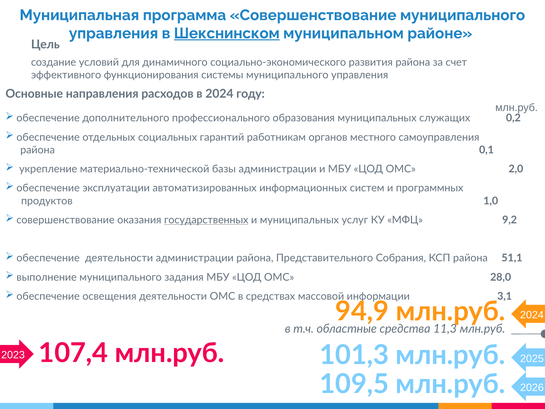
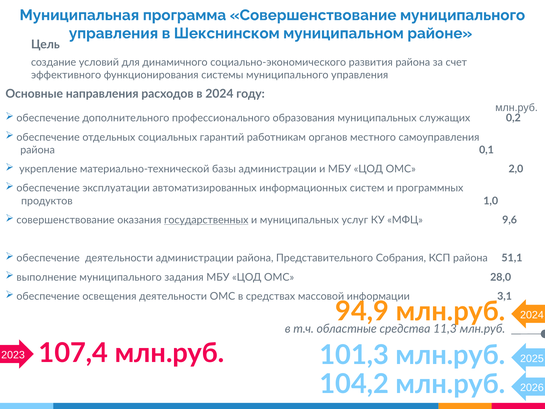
Шекснинском underline: present -> none (227, 33)
9,2: 9,2 -> 9,6 (510, 220)
109,5: 109,5 -> 104,2 (354, 384)
